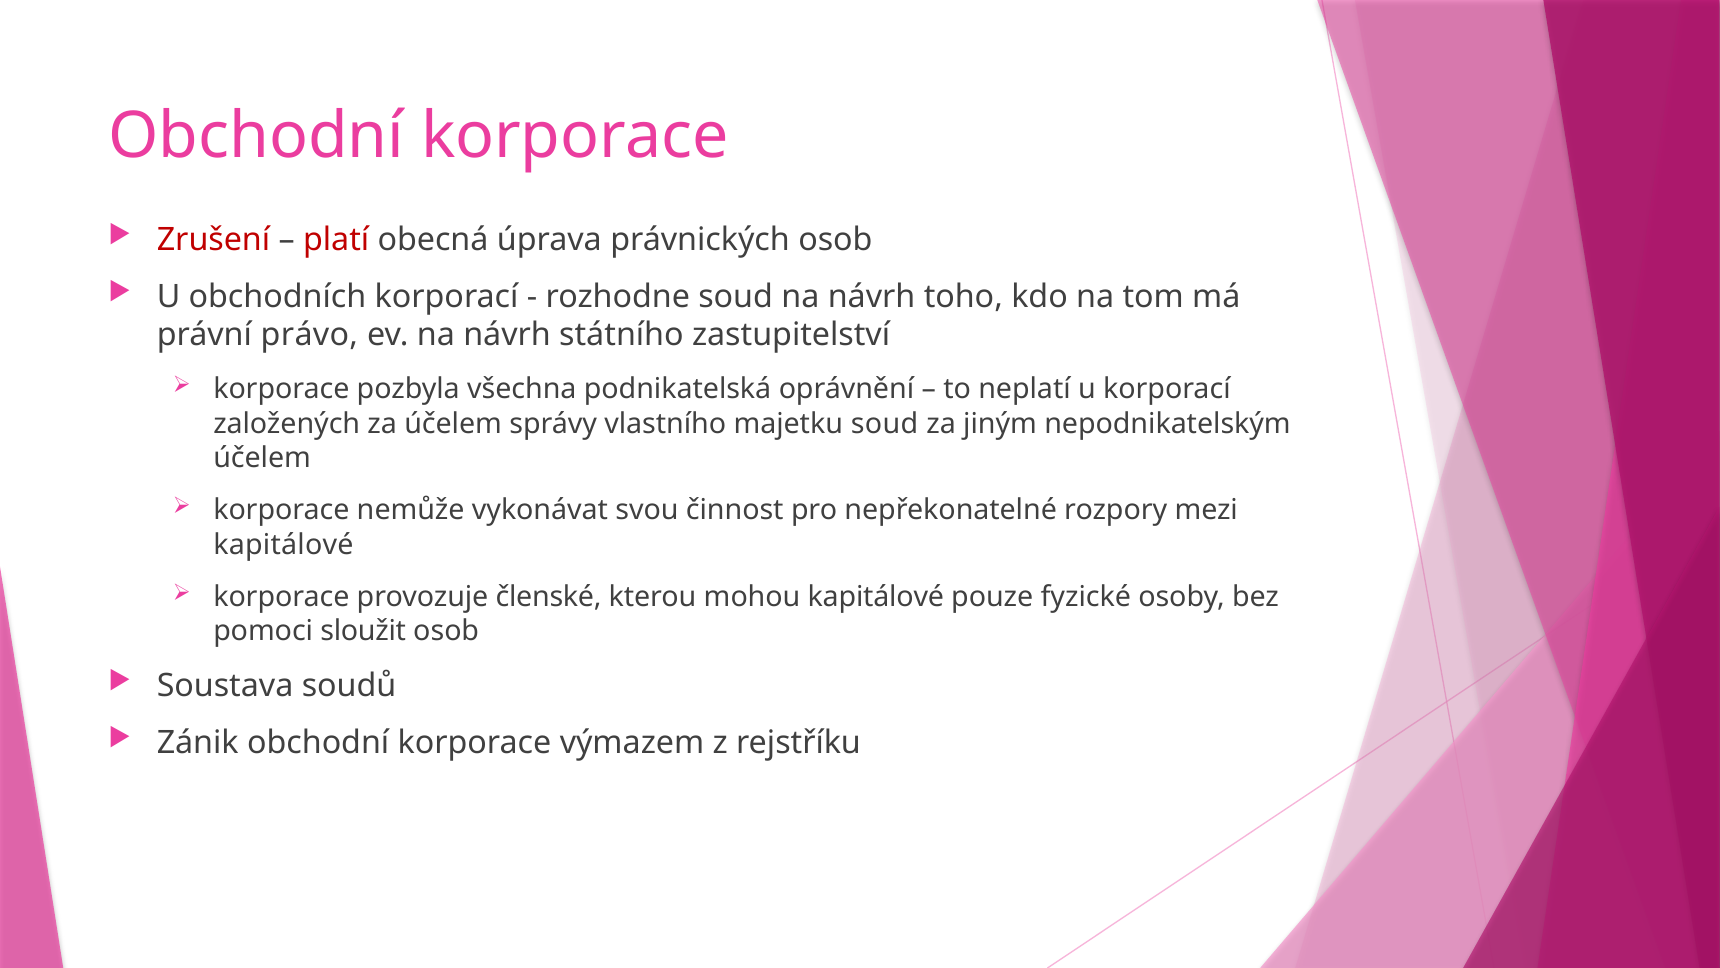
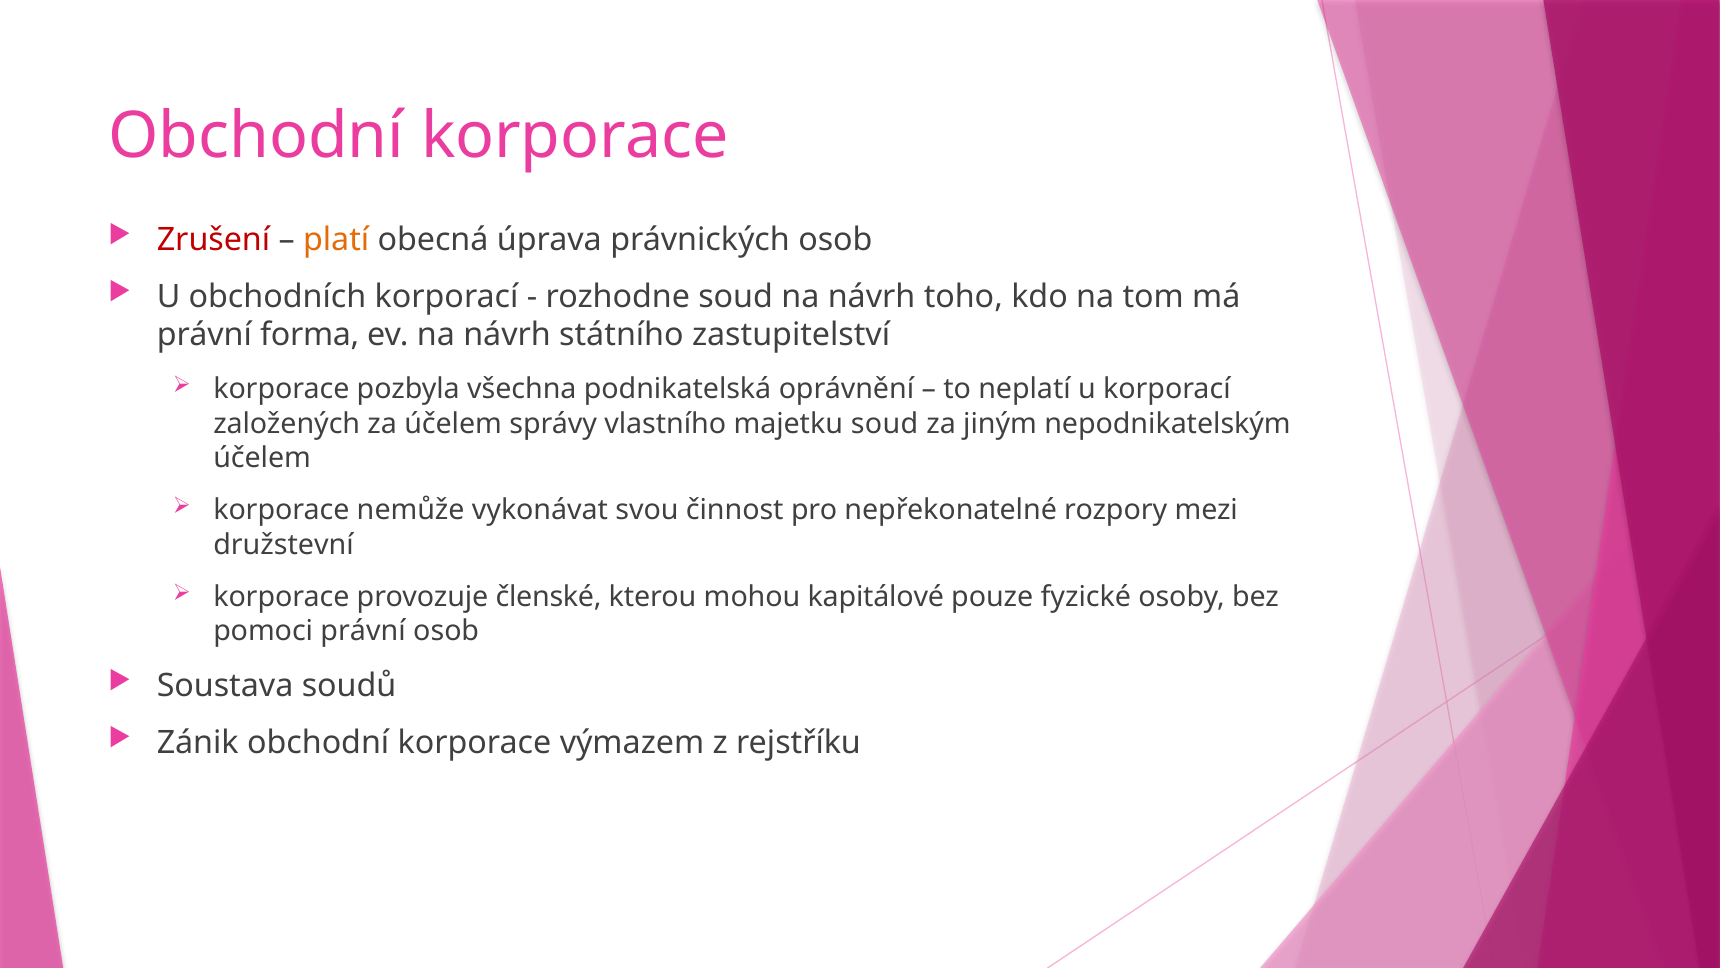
platí colour: red -> orange (336, 240)
právo: právo -> forma (310, 335)
kapitálové: kapitálové -> družstevní (284, 544)
pomoci sloužit: sloužit -> právní (363, 631)
